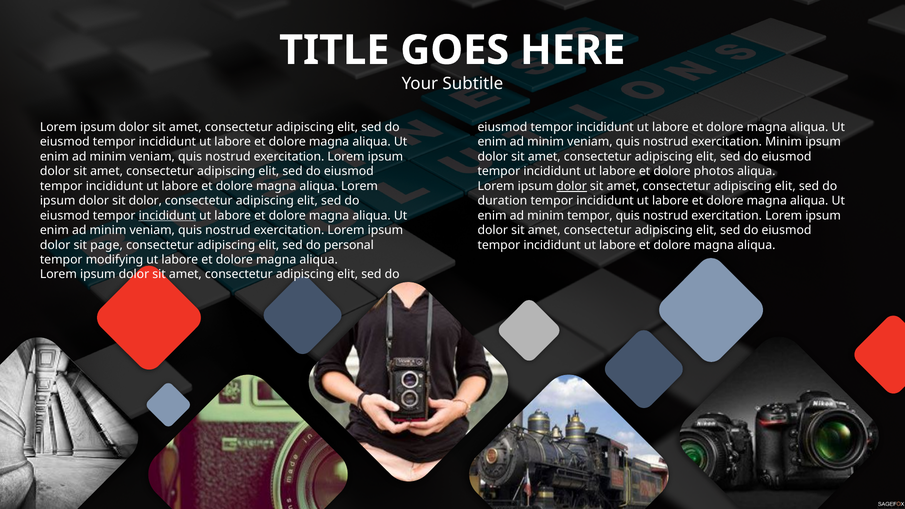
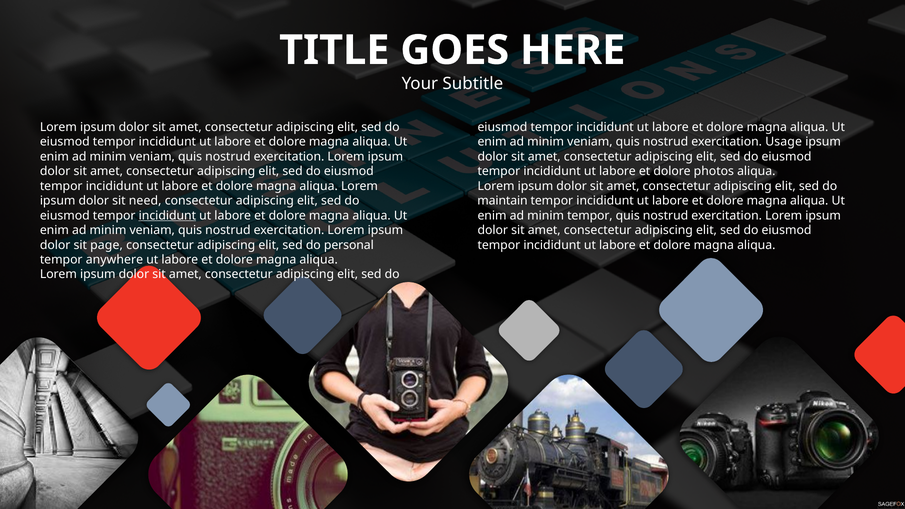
exercitation Minim: Minim -> Usage (784, 142)
dolor underline: present -> none (572, 186)
sit dolor: dolor -> need (145, 201)
duration: duration -> maintain (503, 201)
modifying: modifying -> anywhere (114, 260)
